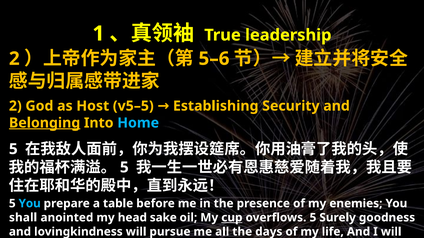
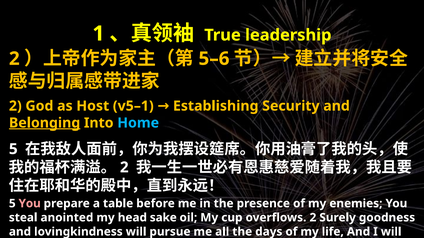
v5–5: v5–5 -> v5–1 (133, 106)
5: 5 -> 2 (124, 168)
You colour: light blue -> pink (30, 204)
shall: shall -> steal (23, 218)
cup underline: present -> none (232, 218)
overflows 5: 5 -> 2 (313, 218)
